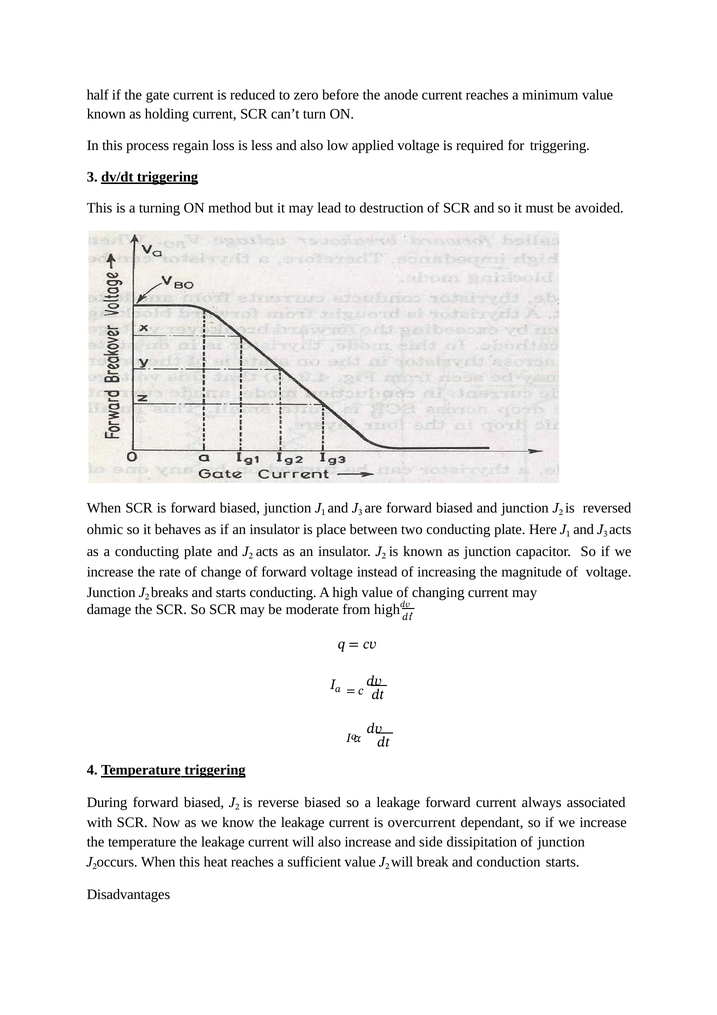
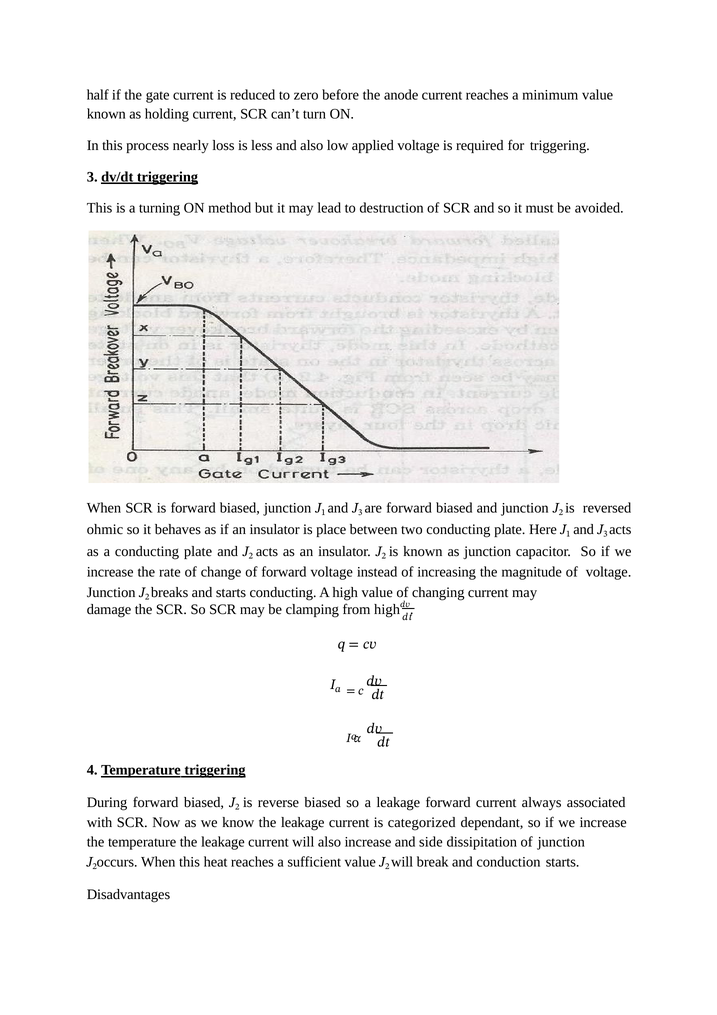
regain: regain -> nearly (191, 145)
moderate: moderate -> clamping (312, 609)
overcurrent: overcurrent -> categorized (422, 822)
